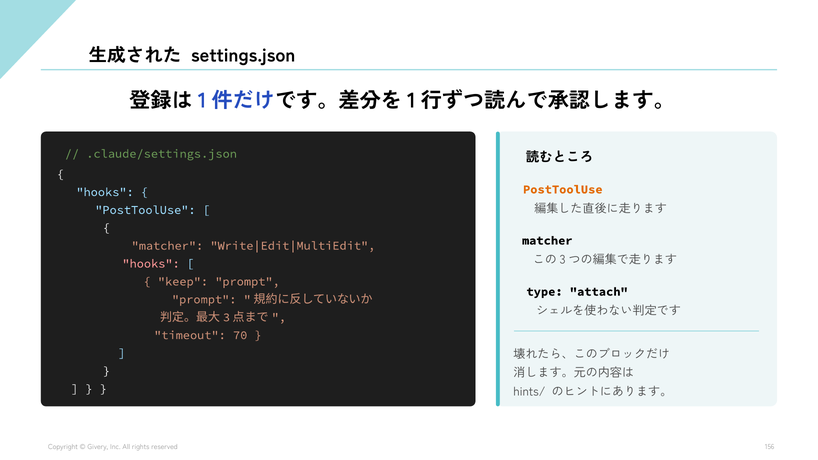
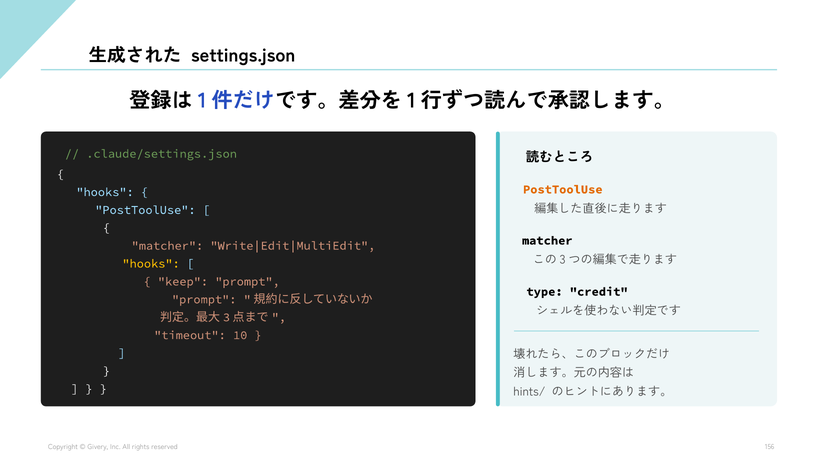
hooks colour: pink -> yellow (151, 264)
attach: attach -> credit (599, 292)
70: 70 -> 10 (240, 335)
